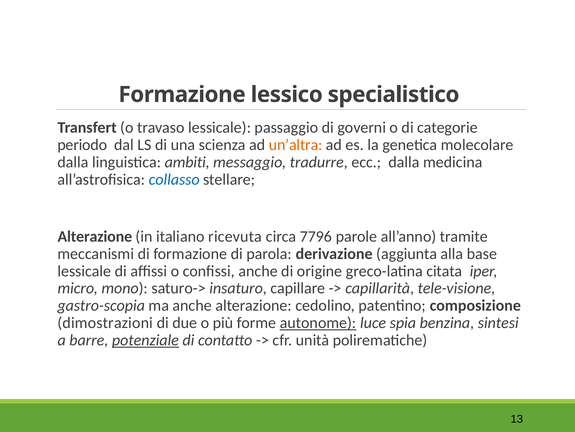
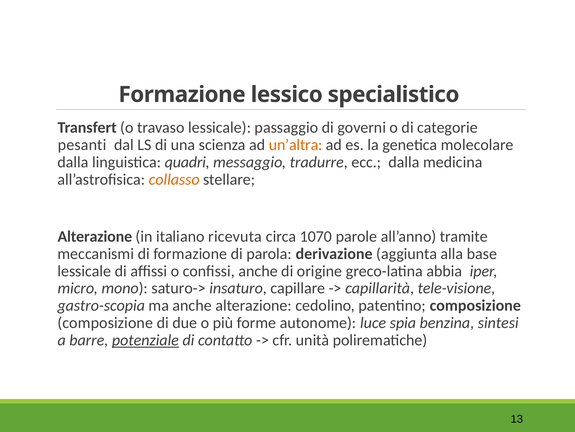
periodo: periodo -> pesanti (82, 145)
ambiti: ambiti -> quadri (187, 162)
collasso colour: blue -> orange (174, 179)
7796: 7796 -> 1070 (316, 236)
citata: citata -> abbia (444, 271)
dimostrazioni: dimostrazioni -> composizione (105, 322)
autonome underline: present -> none (318, 322)
